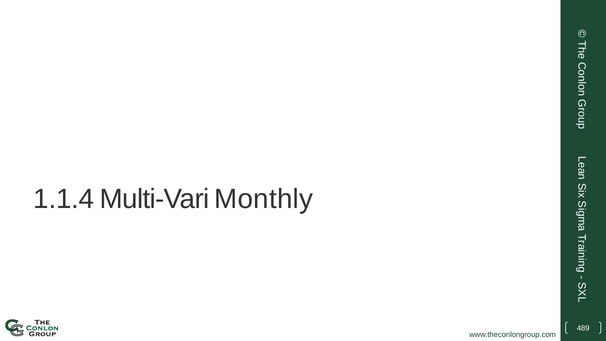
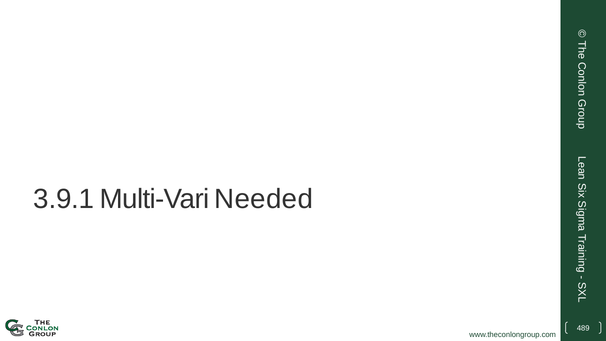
1.1.4: 1.1.4 -> 3.9.1 (64, 199)
Monthly: Monthly -> Needed (264, 199)
